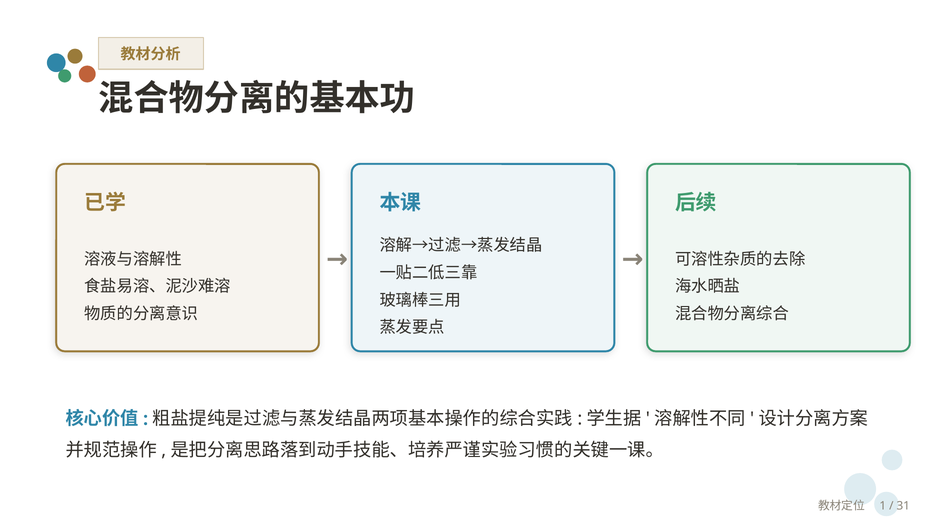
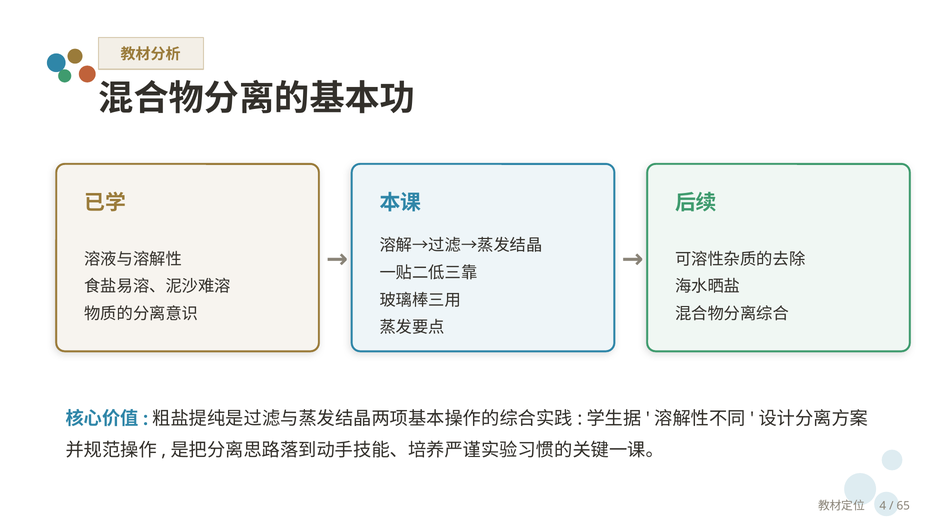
1: 1 -> 4 (883, 506)
31: 31 -> 65 (903, 506)
